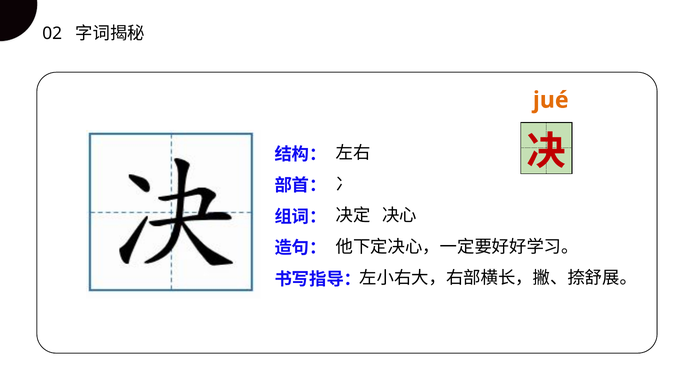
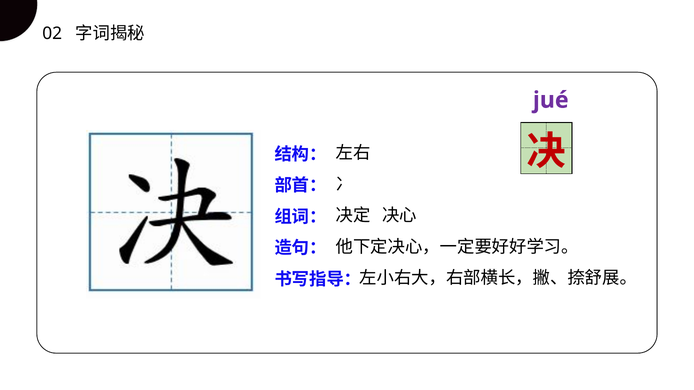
jué colour: orange -> purple (551, 100)
